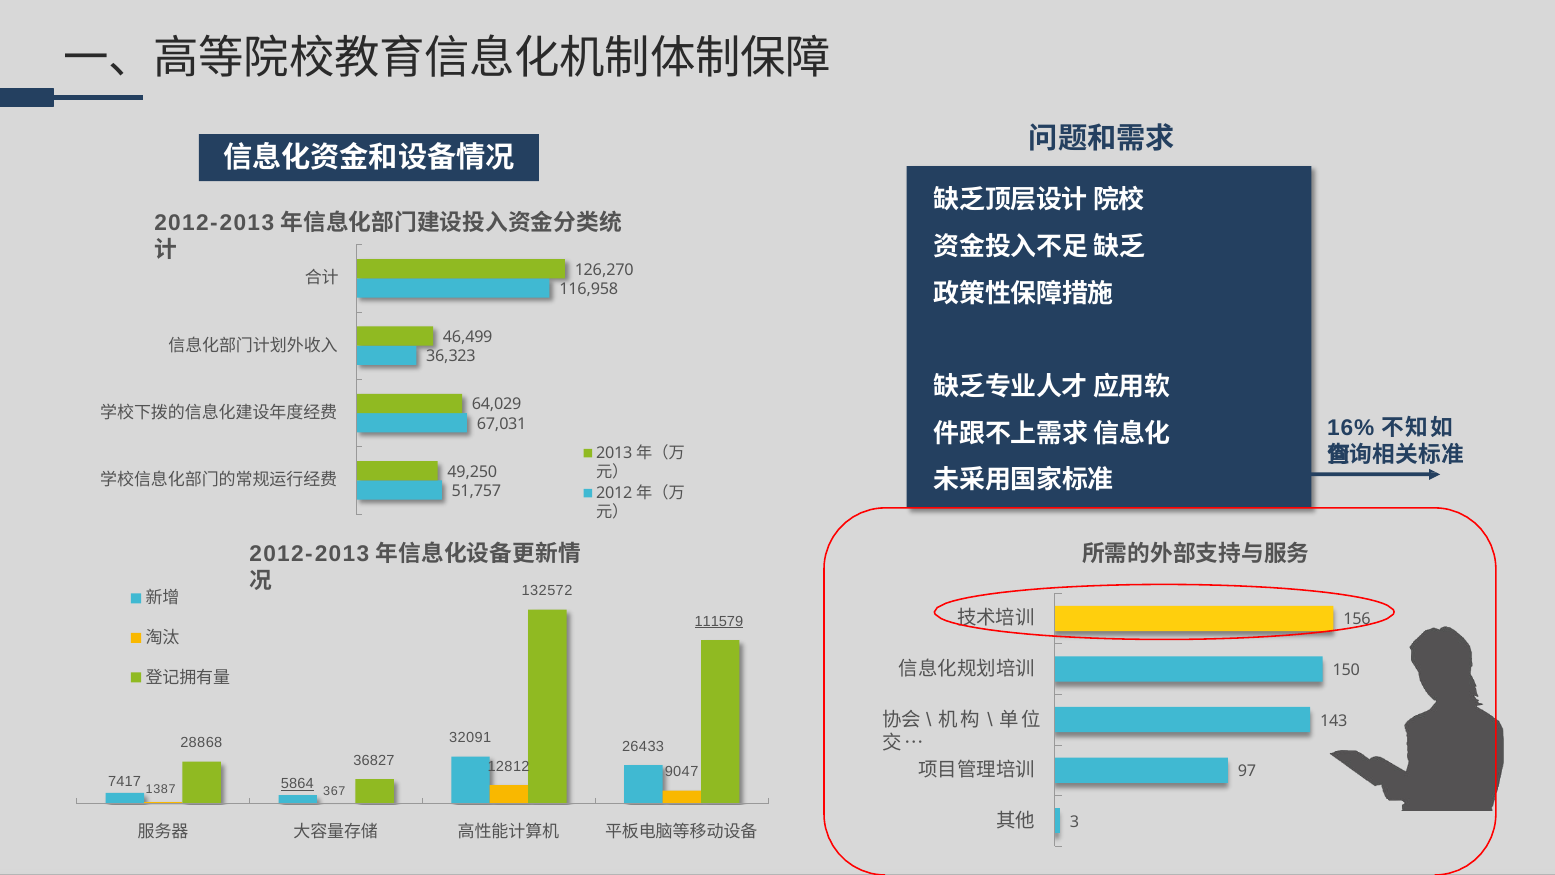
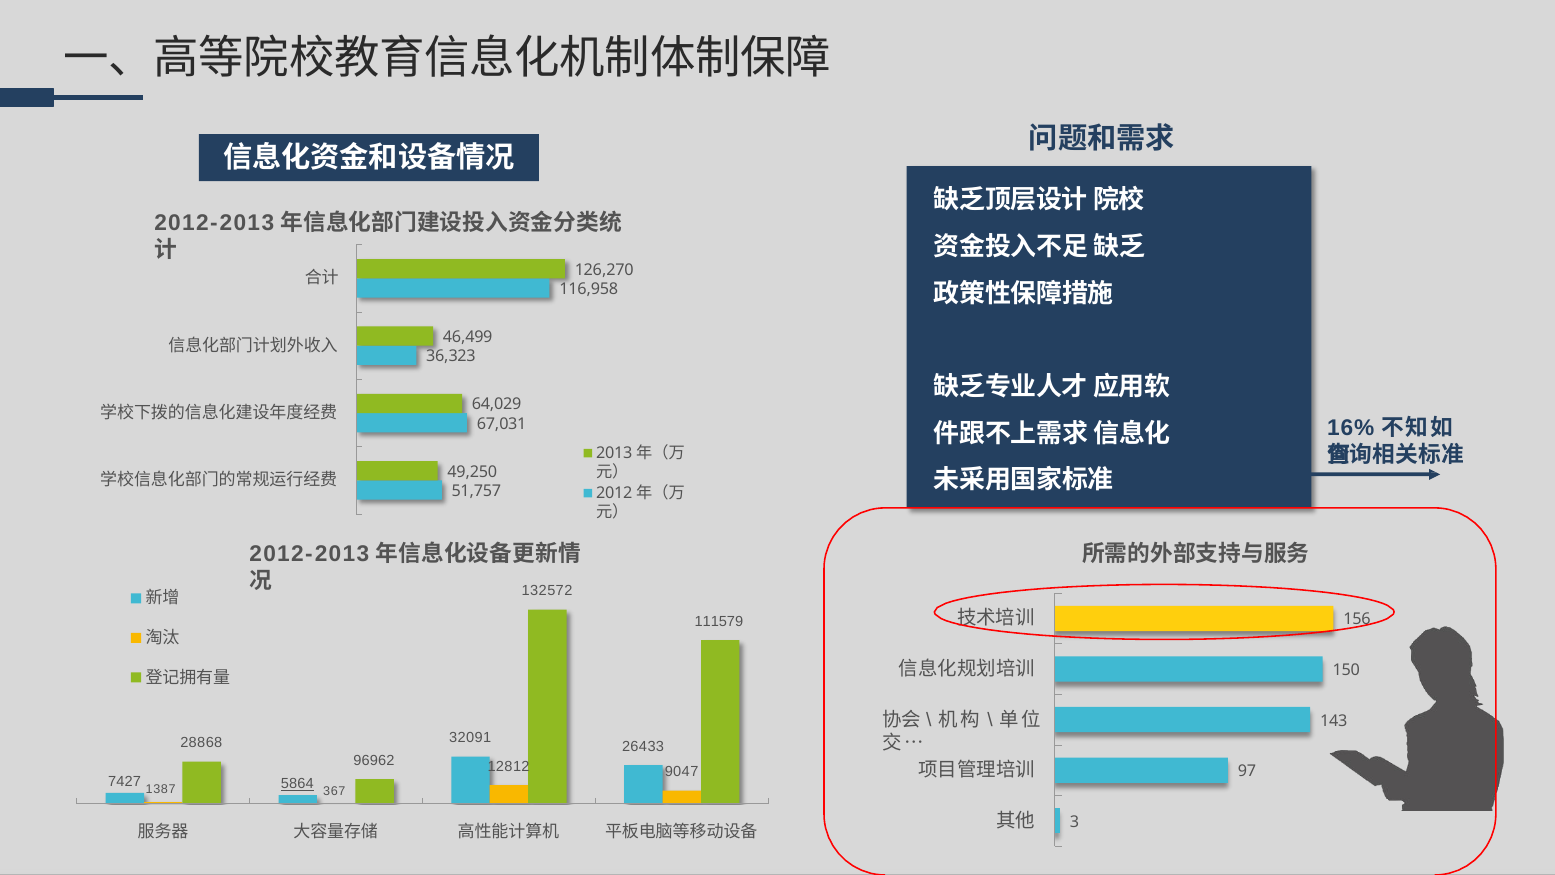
111579 underline: present -> none (719, 622)
36827: 36827 -> 96962 (374, 761)
7417: 7417 -> 7427 (125, 782)
